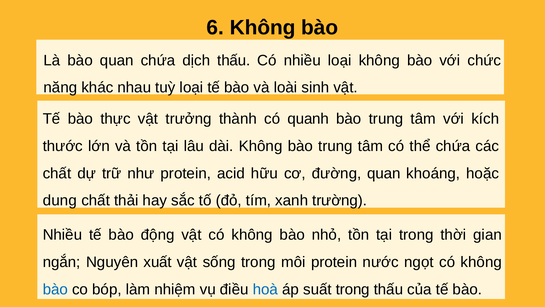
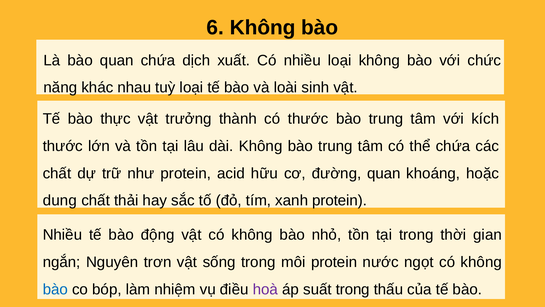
dịch thấu: thấu -> xuất (234, 60)
có quanh: quanh -> thước (308, 119)
xanh trường: trường -> protein (340, 200)
xuất: xuất -> trơn (158, 262)
hoà colour: blue -> purple (265, 289)
